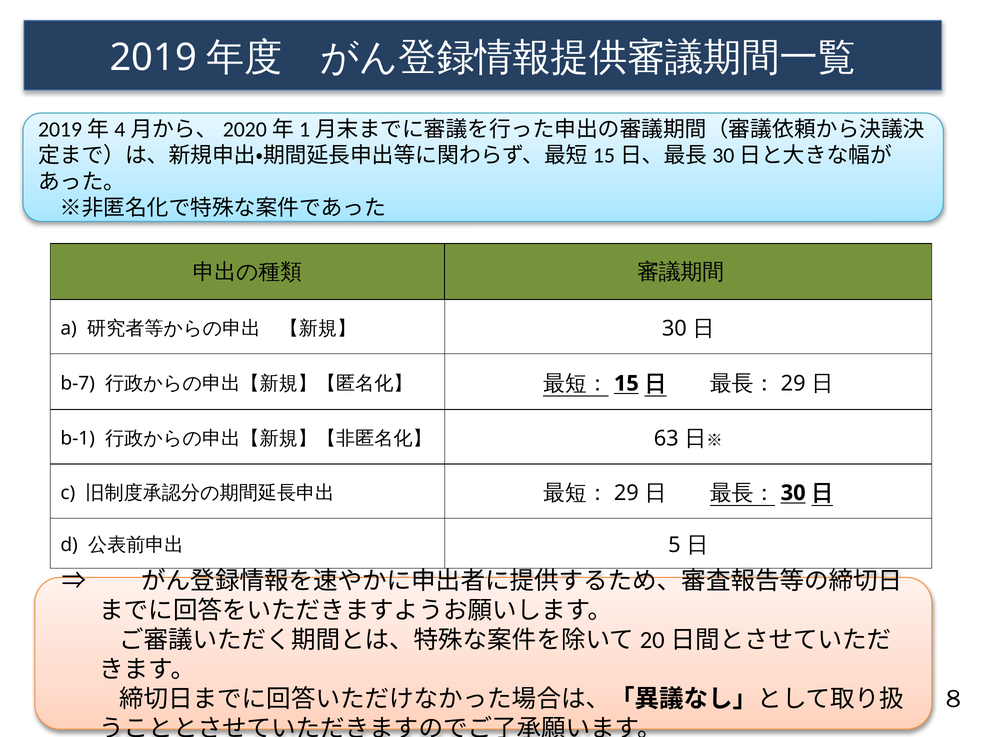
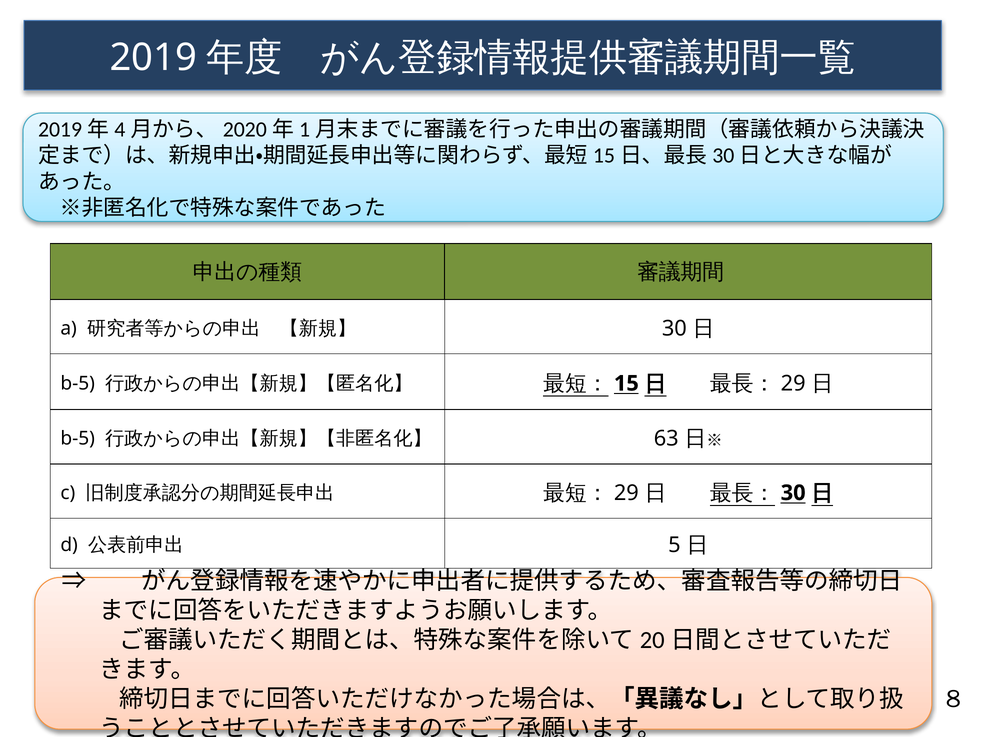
b-7: b-7 -> b-5 (78, 383)
b-1: b-1 -> b-5 (78, 438)
